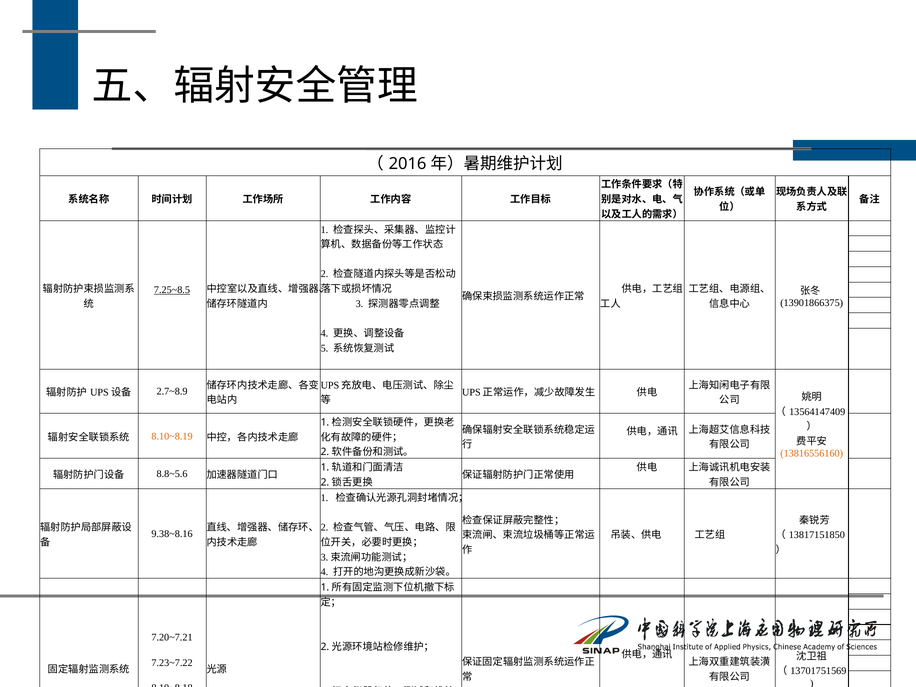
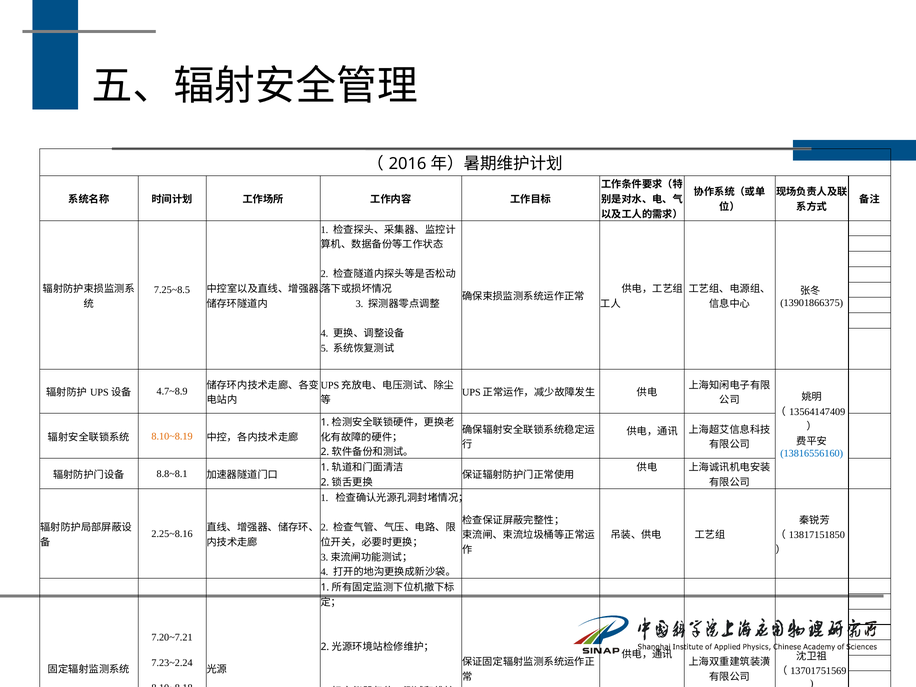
7.25~8.5 underline: present -> none (172, 290)
2.7~8.9: 2.7~8.9 -> 4.7~8.9 (172, 392)
13816556160 colour: orange -> blue (812, 454)
8.8~5.6: 8.8~5.6 -> 8.8~8.1 (172, 474)
9.38~8.16: 9.38~8.16 -> 2.25~8.16 (172, 534)
7.23~7.22: 7.23~7.22 -> 7.23~2.24 (172, 663)
